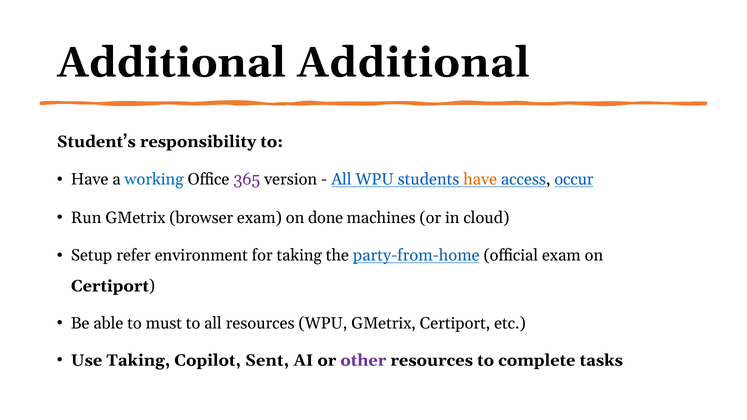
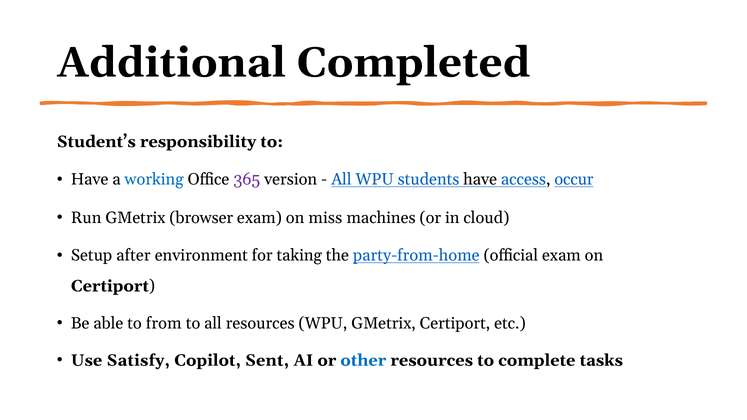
Additional Additional: Additional -> Completed (414, 63)
have colour: orange -> black (480, 180)
done: done -> miss (325, 218)
refer: refer -> after (133, 256)
must: must -> from (164, 323)
Use Taking: Taking -> Satisfy (138, 360)
other colour: purple -> blue (363, 360)
